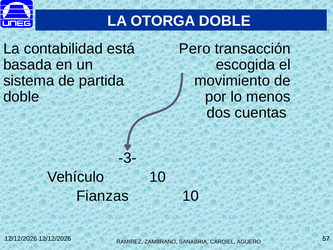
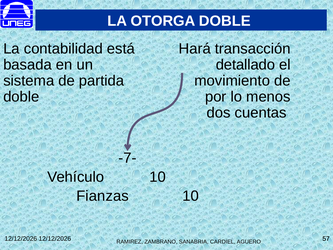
Pero: Pero -> Hará (195, 49)
escogida: escogida -> detallado (245, 65)
-3-: -3- -> -7- (127, 158)
